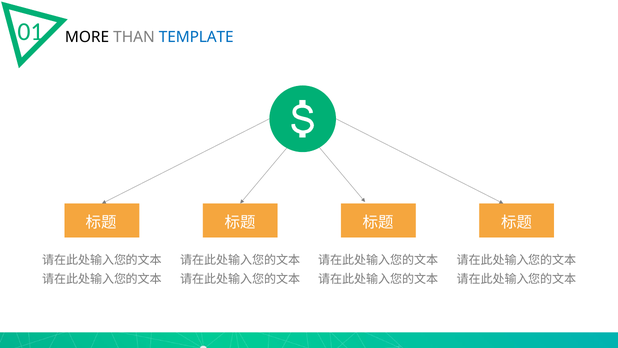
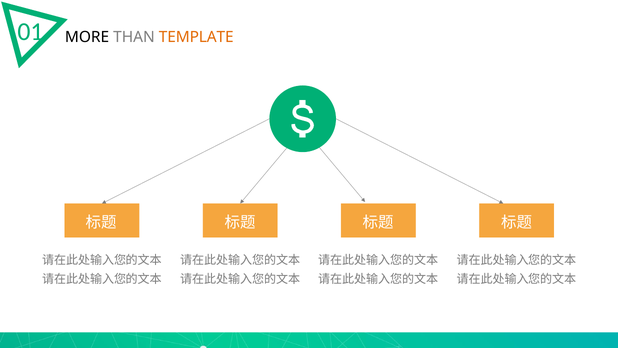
TEMPLATE colour: blue -> orange (196, 37)
